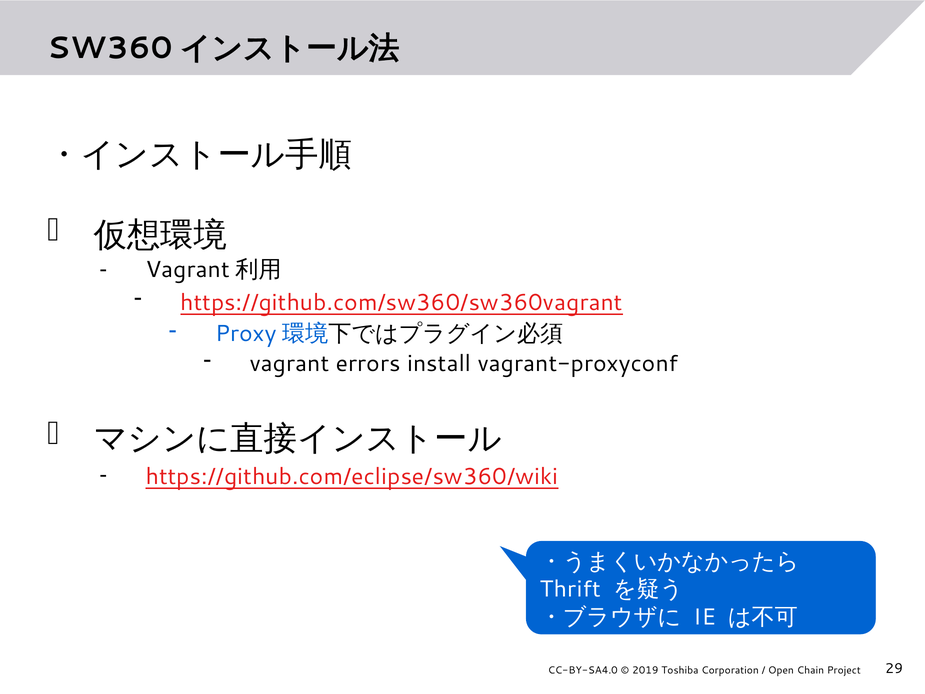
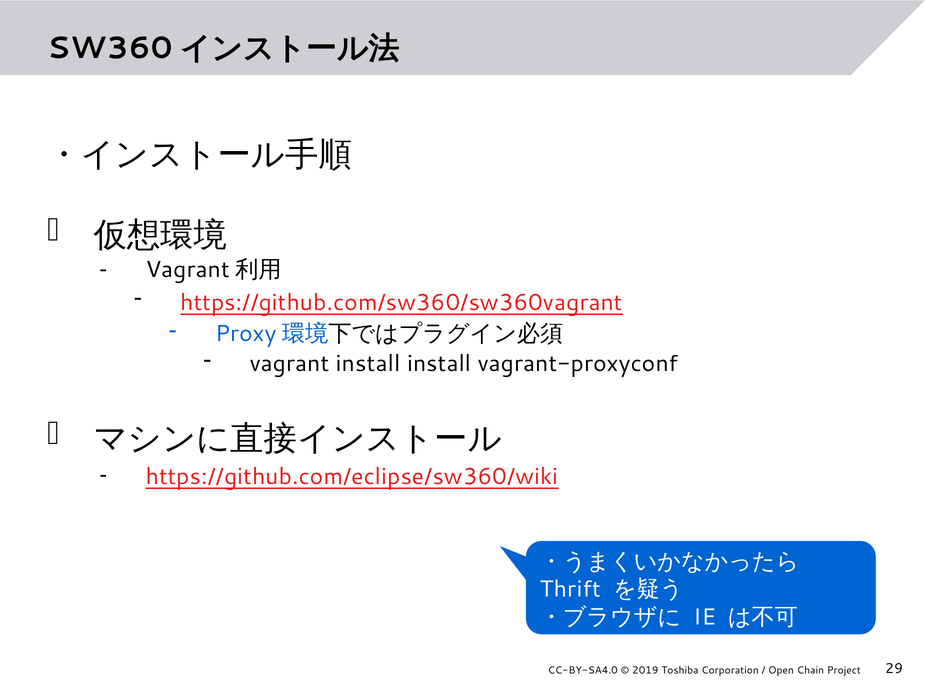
vagrant errors: errors -> install (368, 364)
